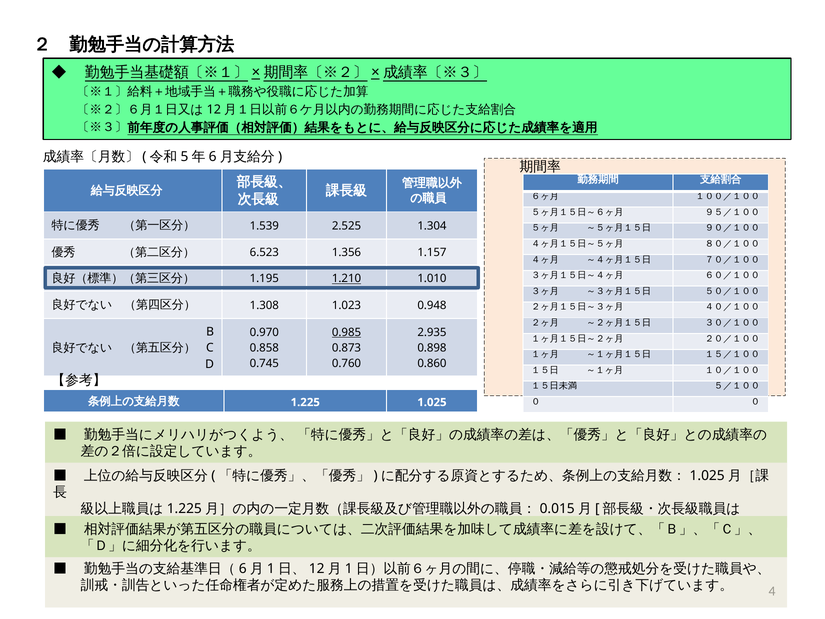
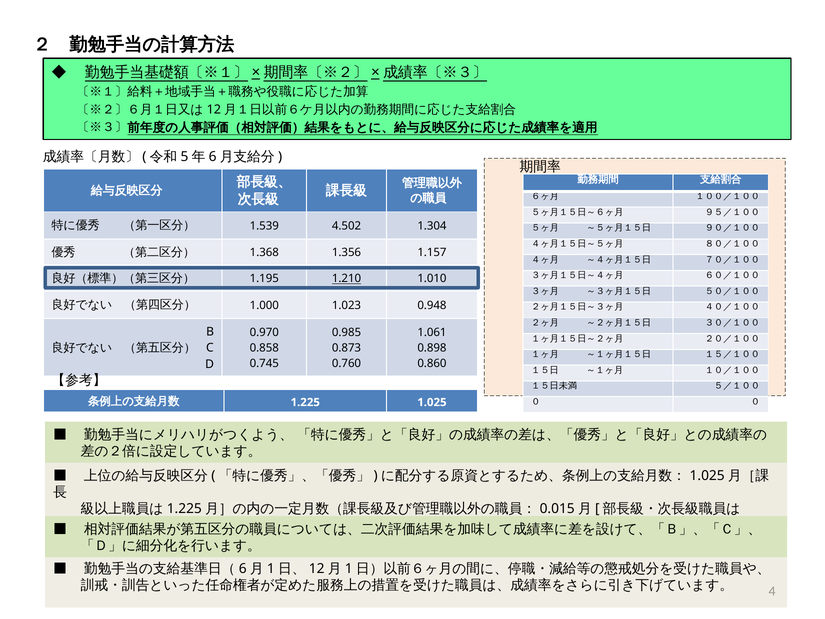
2.525: 2.525 -> 4.502 (347, 226)
6.523: 6.523 -> 1.368 (264, 253)
1.308: 1.308 -> 1.000 (264, 305)
0.985 underline: present -> none (347, 332)
2.935: 2.935 -> 1.061 (432, 332)
